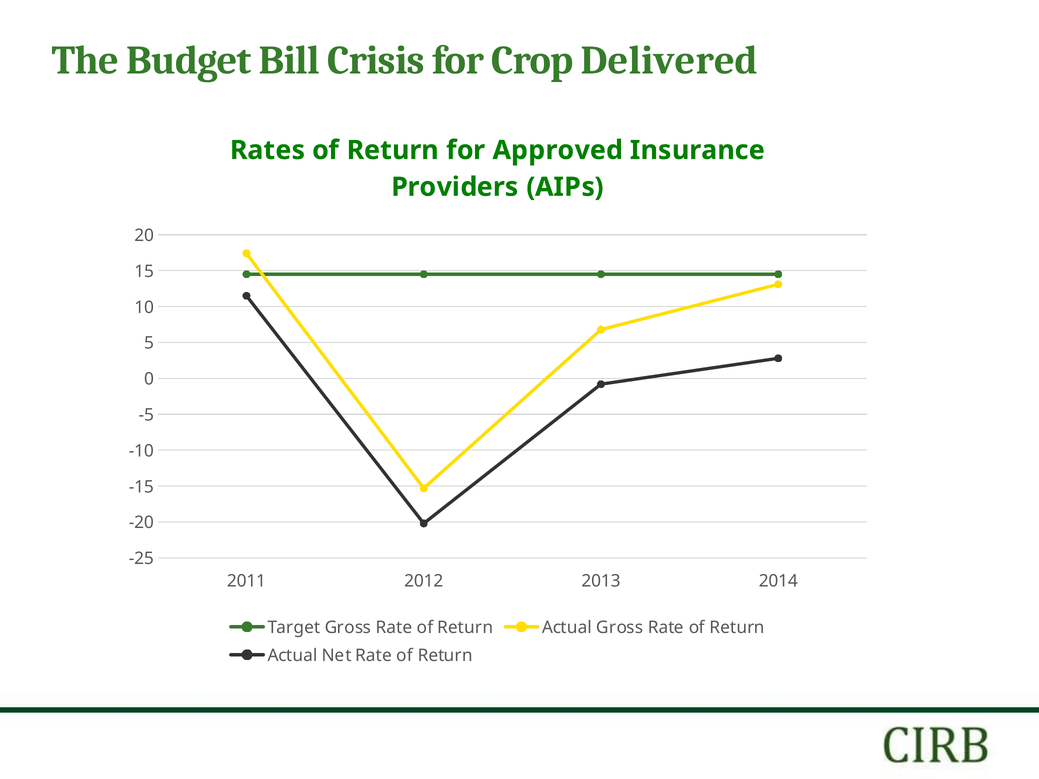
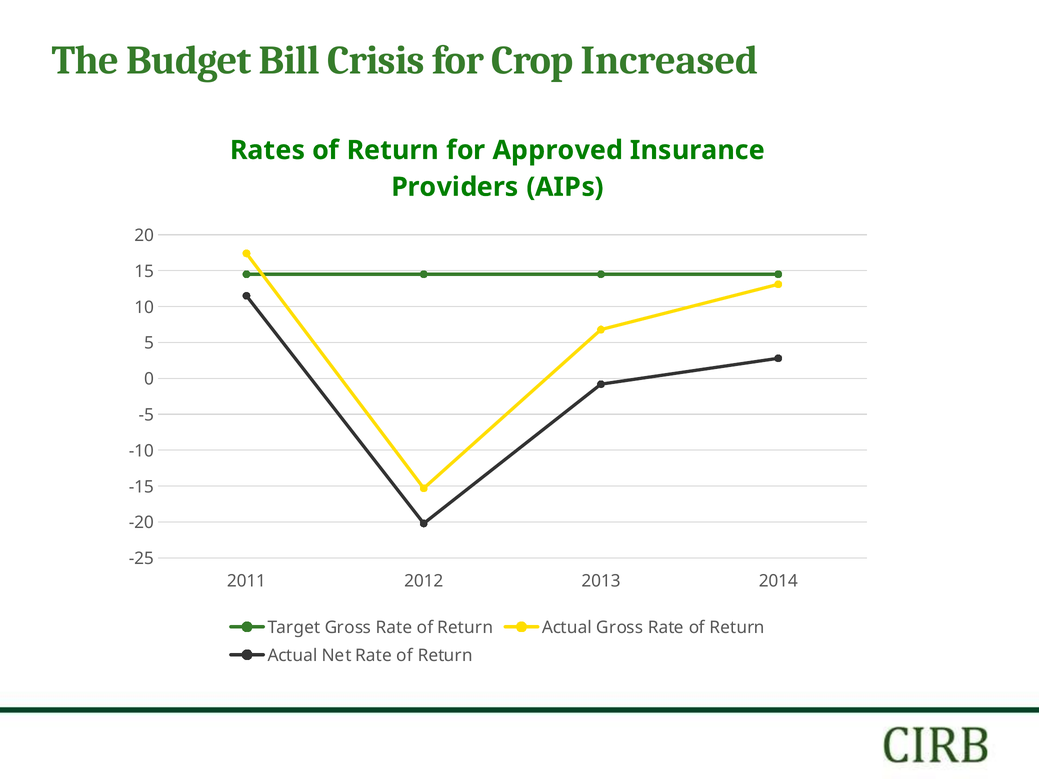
Delivered: Delivered -> Increased (670, 60)
